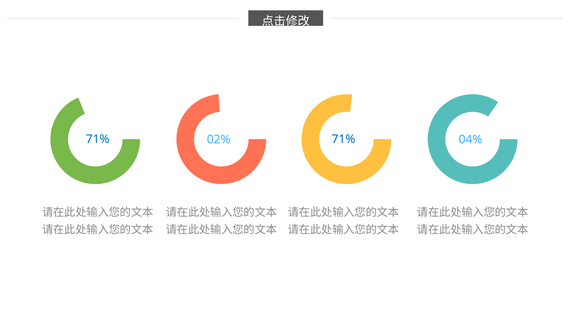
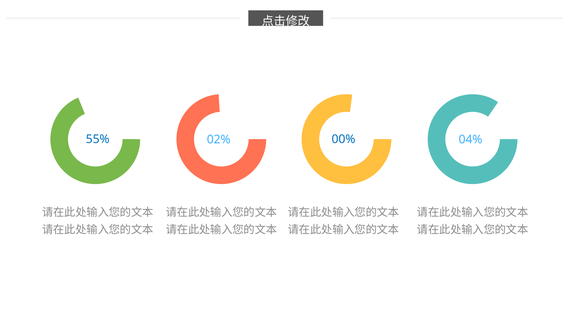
71%: 71% -> 55% (98, 139)
02% 71%: 71% -> 00% (343, 139)
